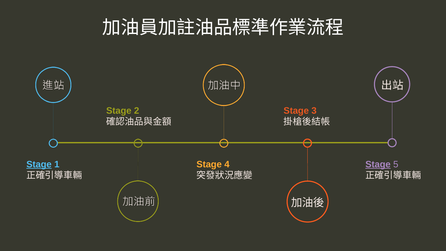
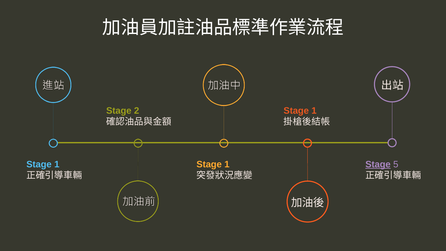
3: 3 -> 1 (314, 111)
Stage underline: present -> none (39, 164)
4: 4 -> 1 (227, 164)
